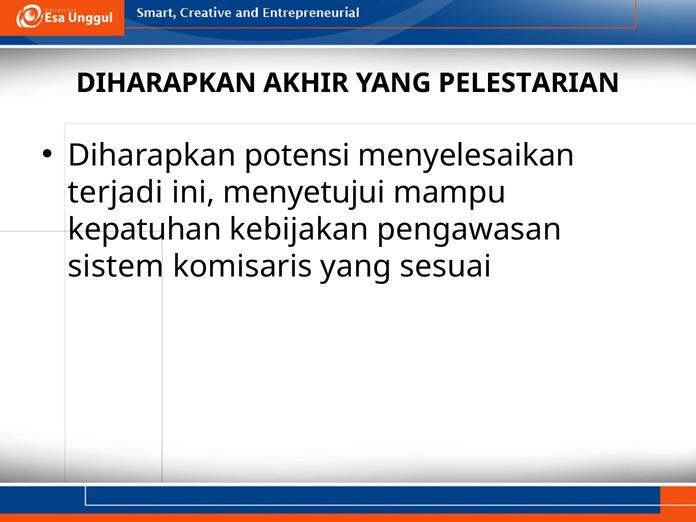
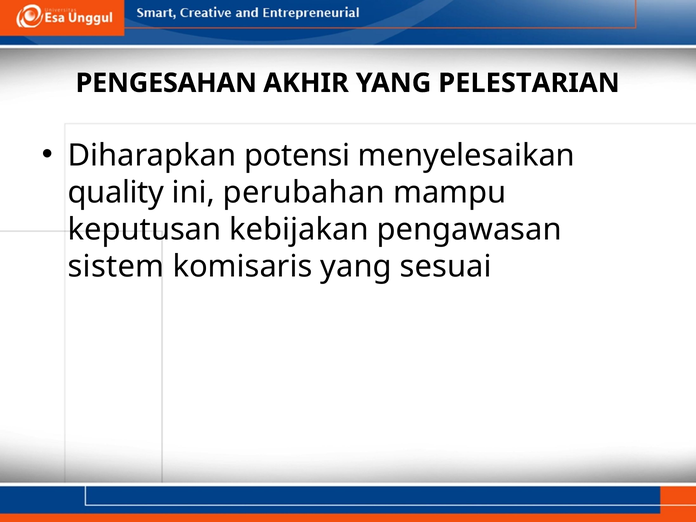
DIHARAPKAN: DIHARAPKAN -> PENGESAHAN (166, 83)
terjadi: terjadi -> quality (116, 192)
menyetujui: menyetujui -> perubahan (304, 192)
kepatuhan: kepatuhan -> keputusan (145, 230)
